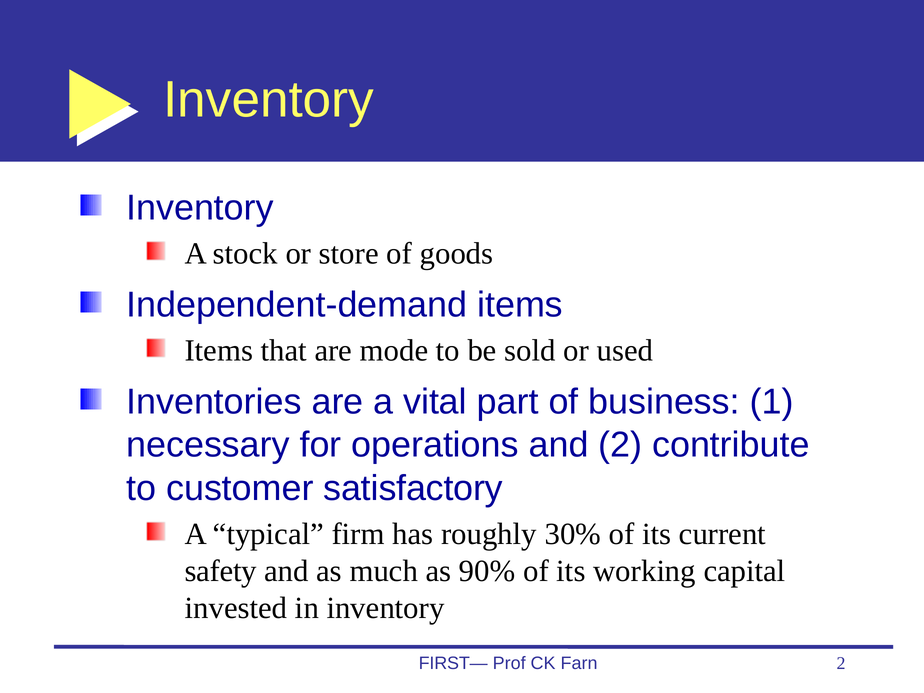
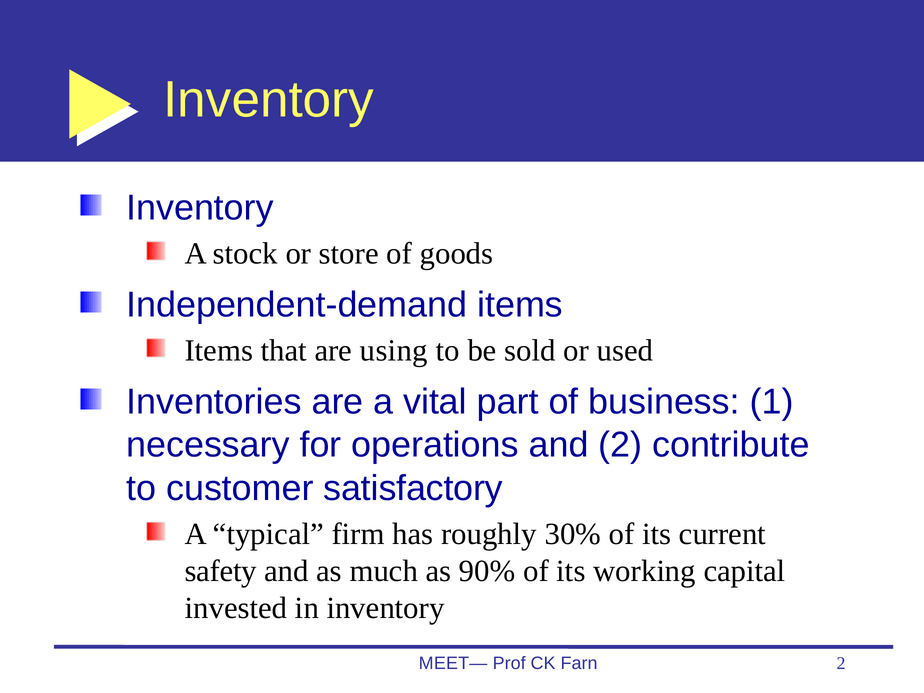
mode: mode -> using (394, 351)
FIRST—: FIRST— -> MEET— (453, 663)
